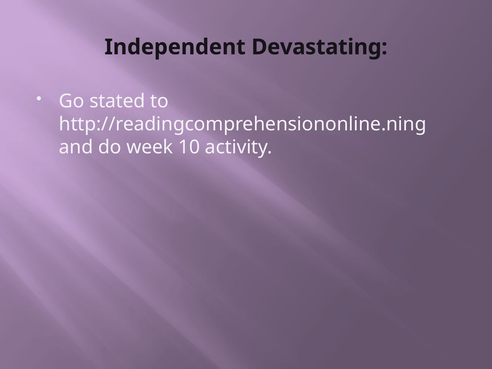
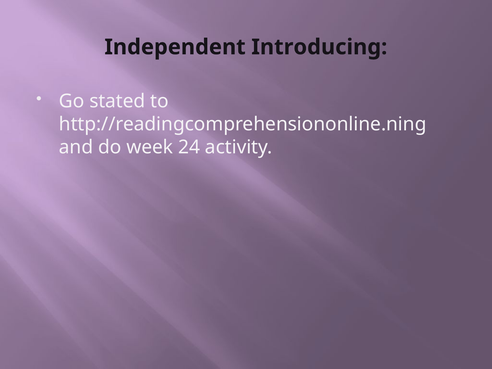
Devastating: Devastating -> Introducing (319, 47)
10: 10 -> 24 (189, 147)
